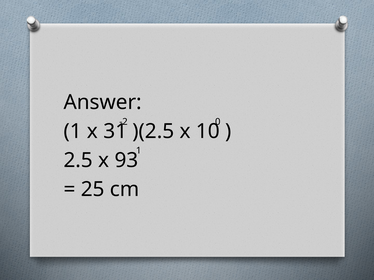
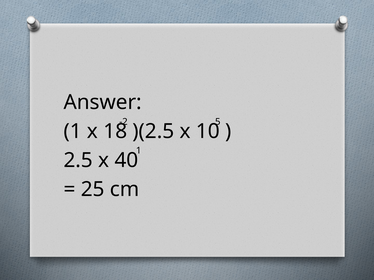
0: 0 -> 5 (218, 122)
31: 31 -> 18 (115, 132)
93: 93 -> 40 (126, 161)
